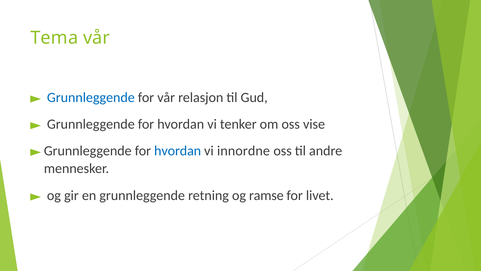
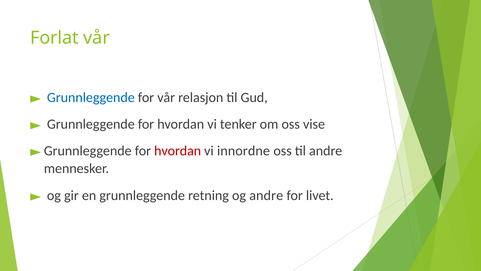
Tema: Tema -> Forlat (54, 38)
hvordan colour: blue -> red (178, 151)
og ramse: ramse -> andre (266, 195)
